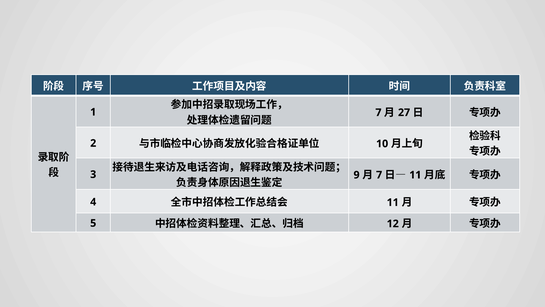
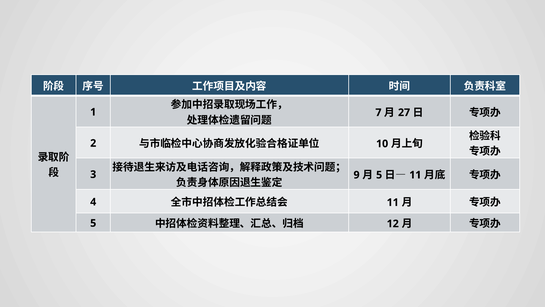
7: 7 -> 5 (379, 175)
